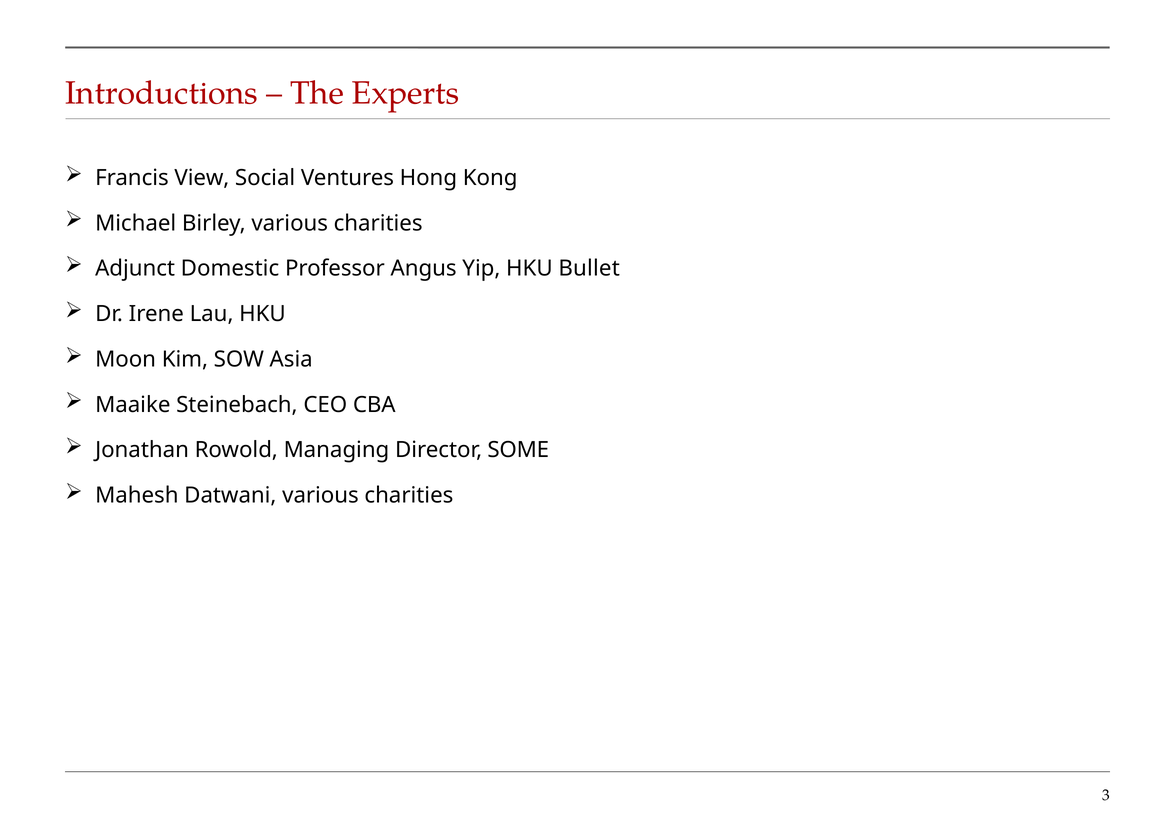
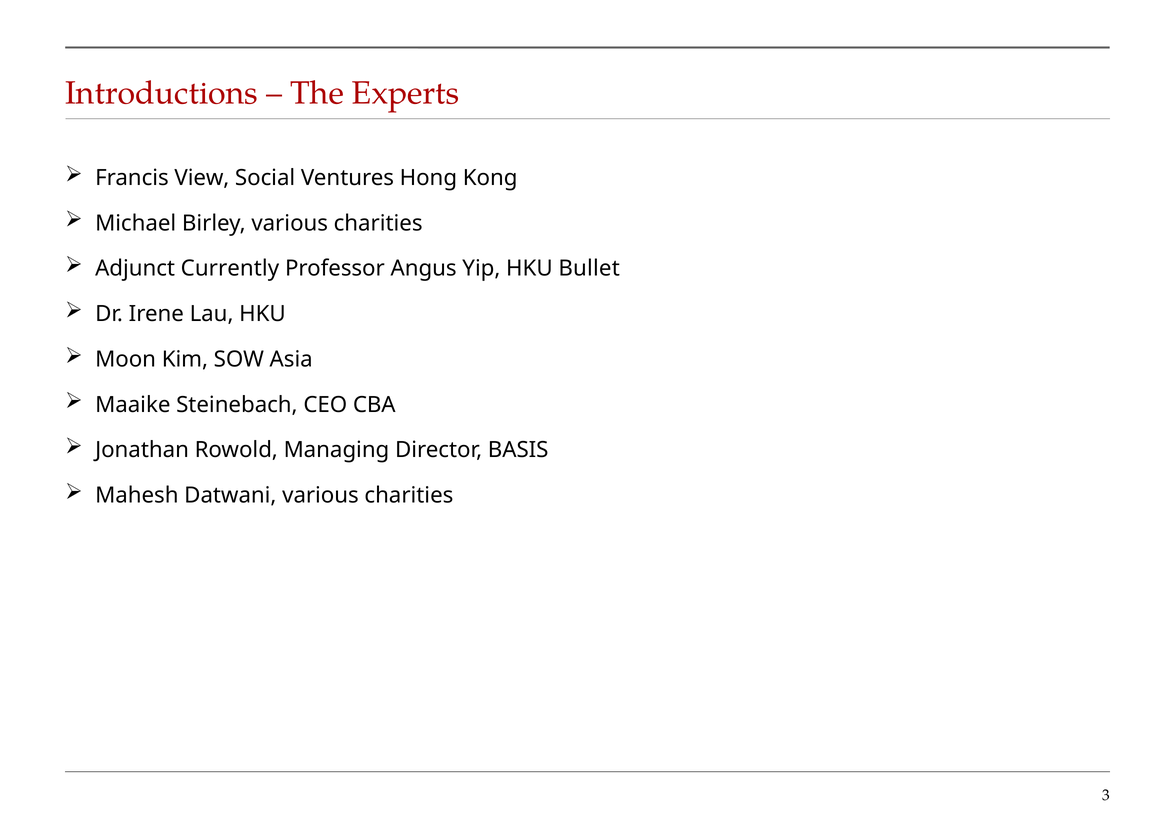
Domestic: Domestic -> Currently (230, 269)
SOME: SOME -> BASIS (518, 450)
